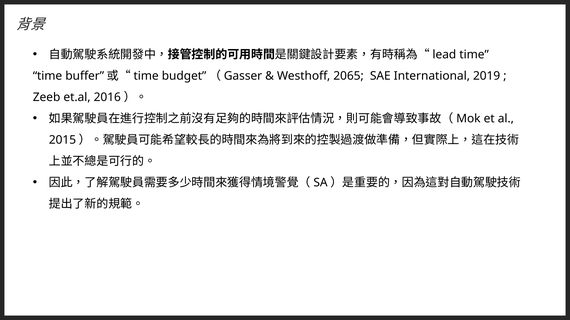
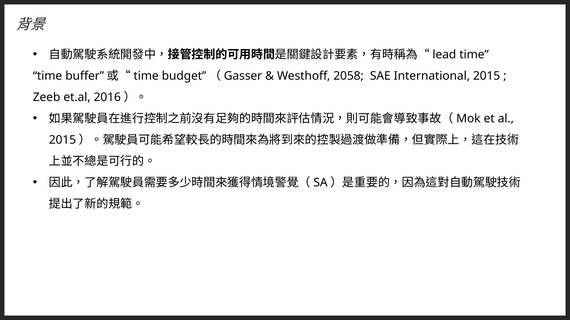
2065: 2065 -> 2058 (349, 76)
International 2019: 2019 -> 2015 (487, 76)
